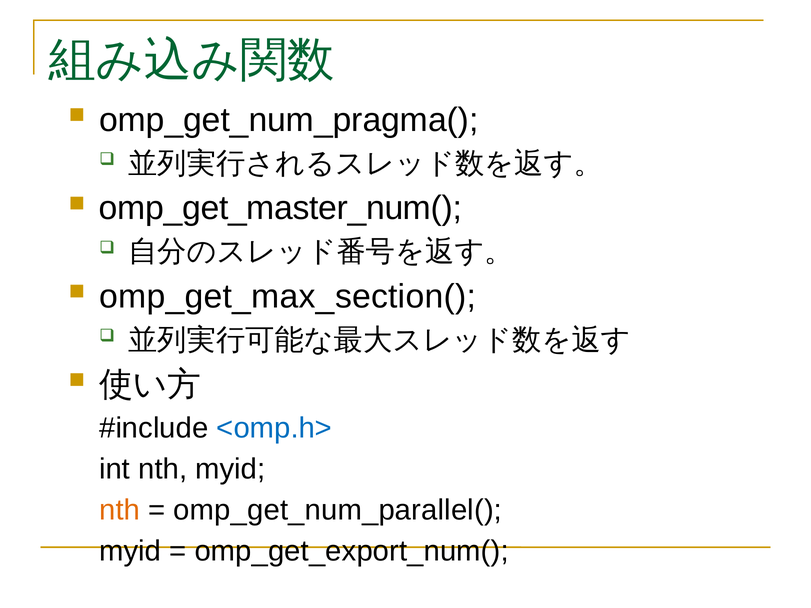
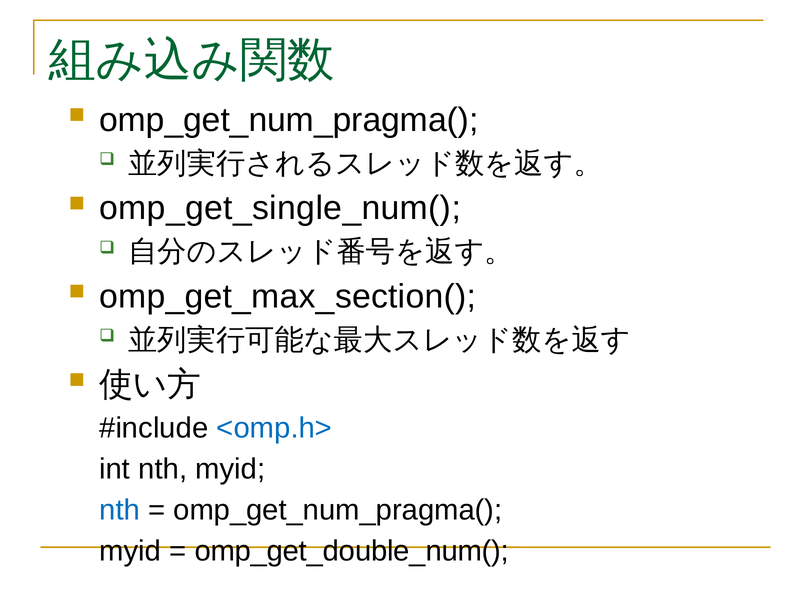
omp_get_master_num(: omp_get_master_num( -> omp_get_single_num( (280, 208)
nth colour: orange -> blue (120, 510)
omp_get_num_parallel(: omp_get_num_parallel( -> omp_get_num_pragma( (338, 510)
omp_get_export_num(: omp_get_export_num( -> omp_get_double_num( (352, 551)
